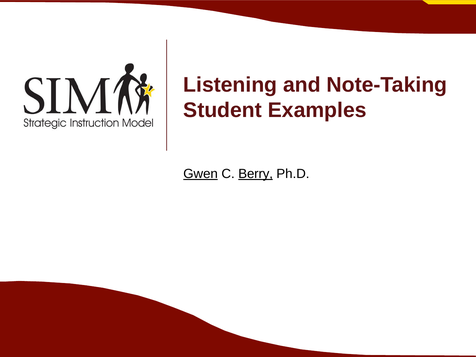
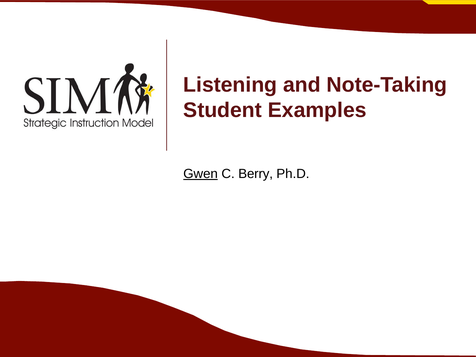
Berry underline: present -> none (256, 174)
